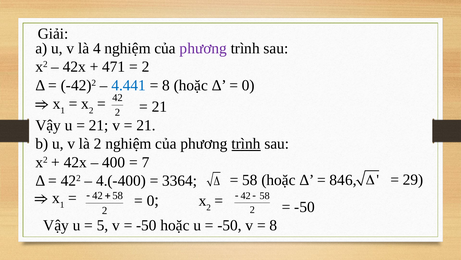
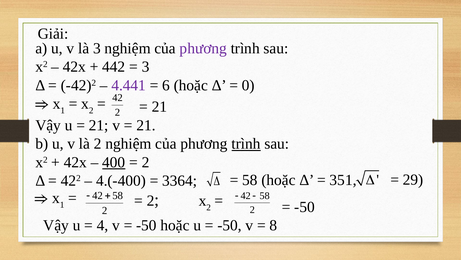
là 4: 4 -> 3 (97, 48)
471: 471 -> 442 (114, 67)
2: 2 -> 3 (146, 67)
4.441 colour: blue -> purple (129, 85)
8: 8 -> 6 (166, 85)
400 underline: none -> present (114, 162)
7: 7 -> 2 (146, 162)
846: 846 -> 351 (343, 180)
0: 0 -> 2 (151, 200)
5: 5 -> 4 (103, 225)
